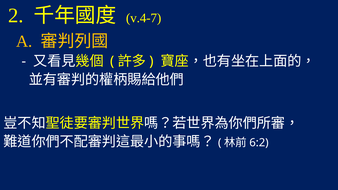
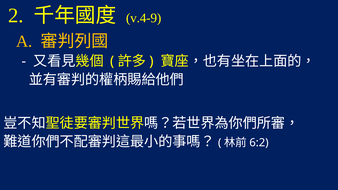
v.4-7: v.4-7 -> v.4-9 (144, 18)
